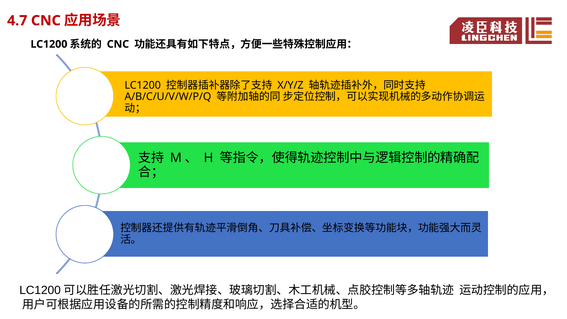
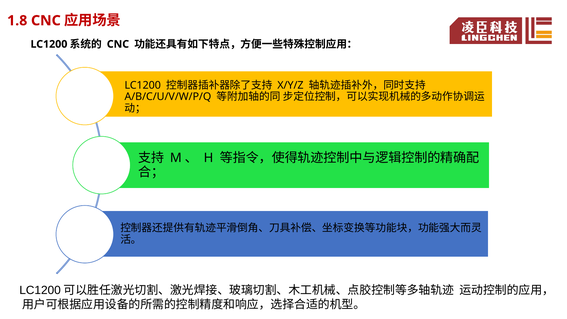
4.7: 4.7 -> 1.8 (17, 21)
